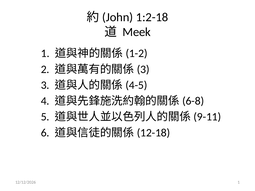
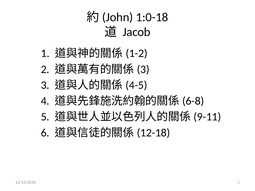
1:2-18: 1:2-18 -> 1:0-18 (152, 17)
Meek: Meek -> Jacob (137, 32)
